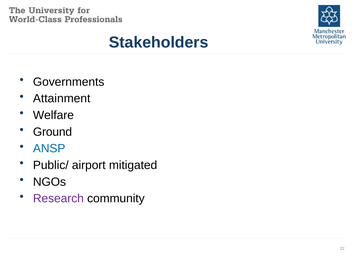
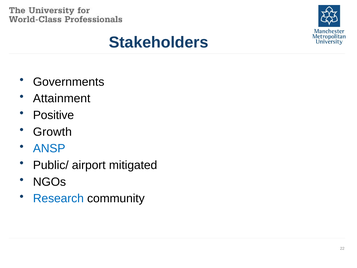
Welfare: Welfare -> Positive (53, 115)
Ground: Ground -> Growth (52, 132)
Research colour: purple -> blue (58, 198)
